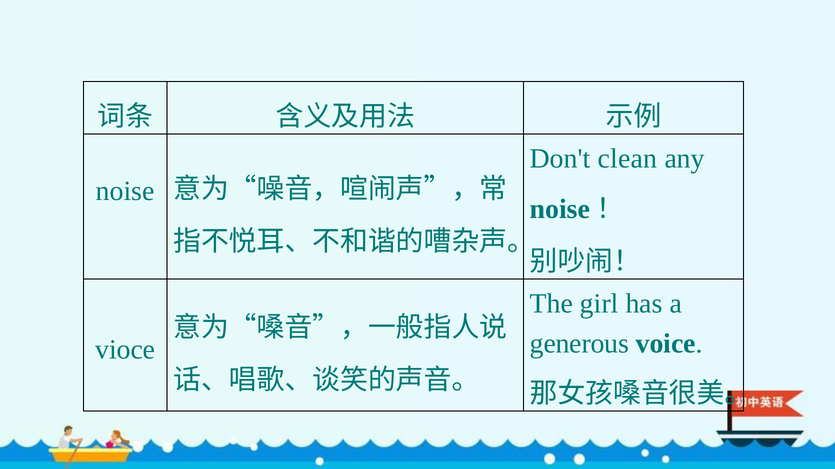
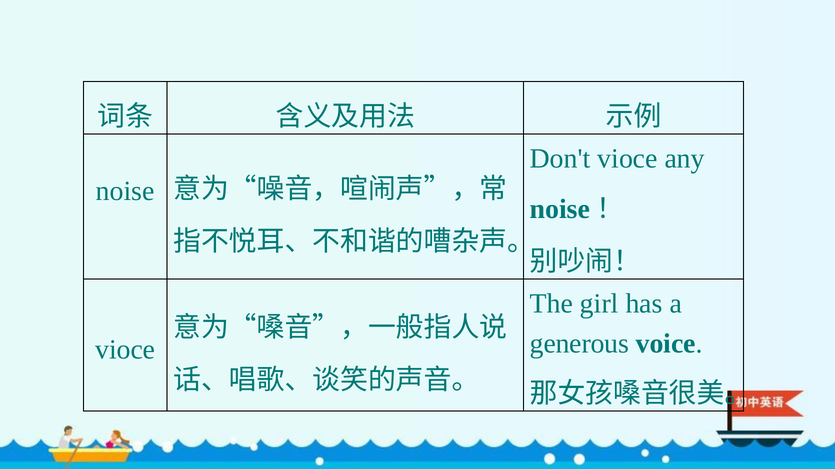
Don't clean: clean -> vioce (628, 159)
